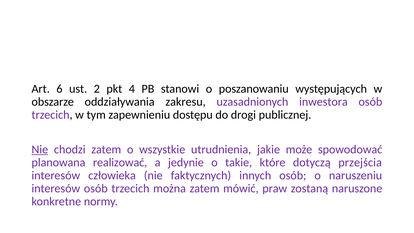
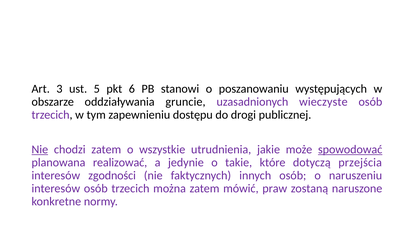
6: 6 -> 3 (59, 89)
2: 2 -> 5 (97, 89)
4: 4 -> 6 (132, 89)
zakresu: zakresu -> gruncie (186, 102)
inwestora: inwestora -> wieczyste (323, 102)
spowodować underline: none -> present (350, 149)
człowieka: człowieka -> zgodności (112, 175)
